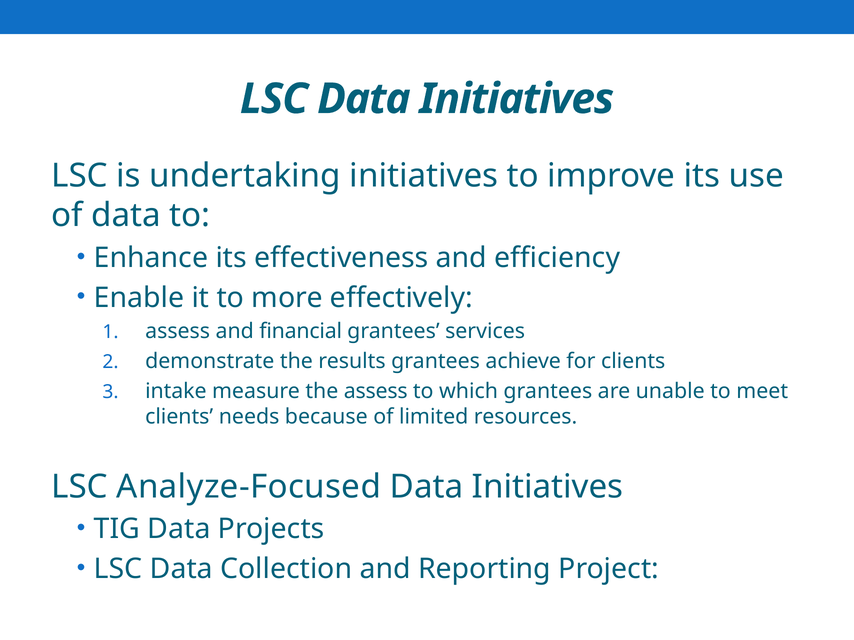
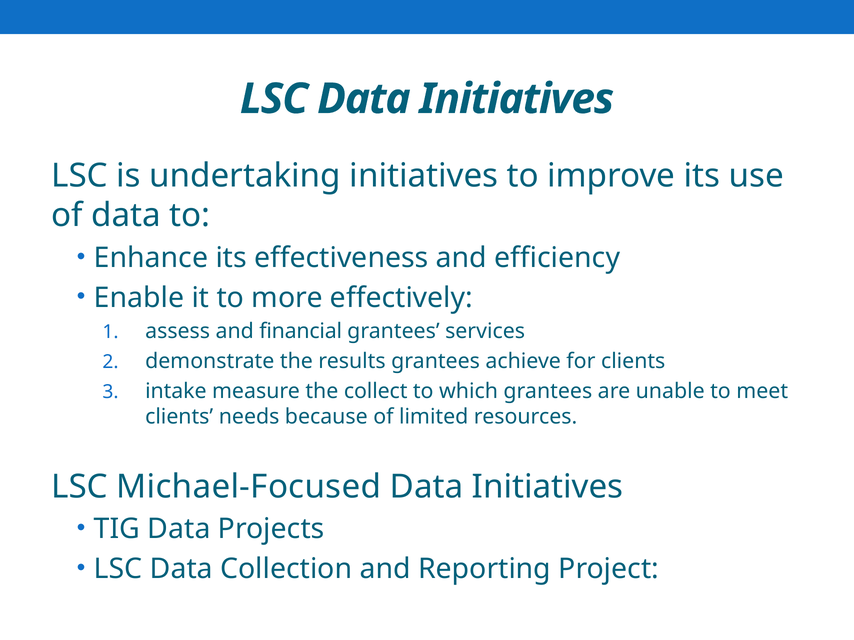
the assess: assess -> collect (376, 391)
Analyze-Focused: Analyze-Focused -> Michael-Focused (249, 487)
